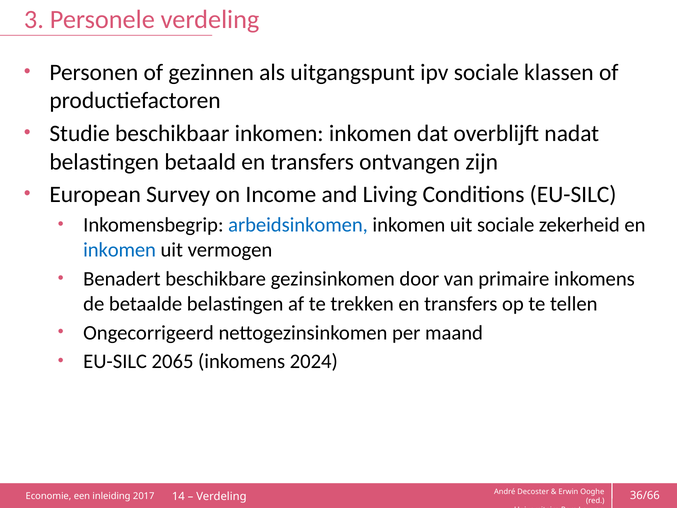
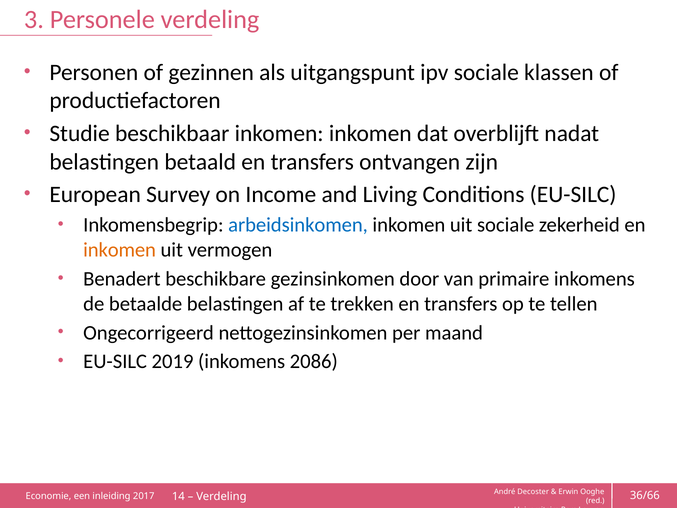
inkomen colour: blue -> orange (120, 250)
2065: 2065 -> 2019 (173, 361)
2024: 2024 -> 2086 (314, 361)
